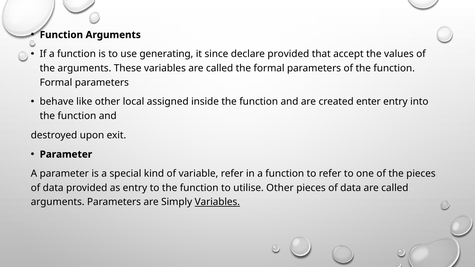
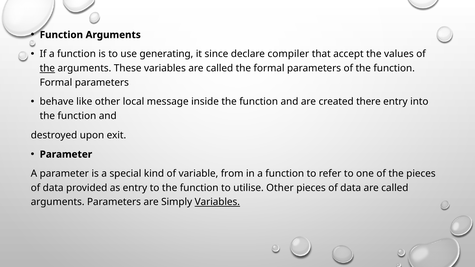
declare provided: provided -> compiler (288, 54)
the underline: none -> present (47, 68)
assigned: assigned -> message (168, 102)
enter: enter -> there (368, 102)
variable refer: refer -> from (232, 174)
